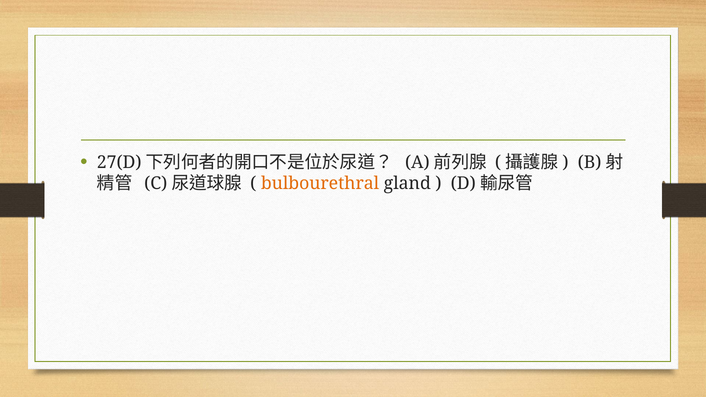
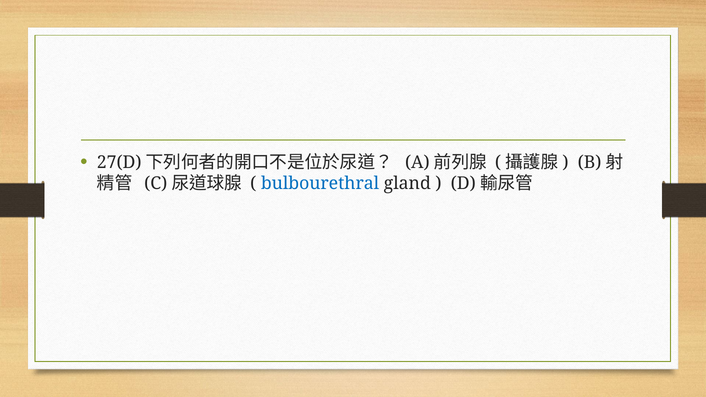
bulbourethral colour: orange -> blue (320, 184)
